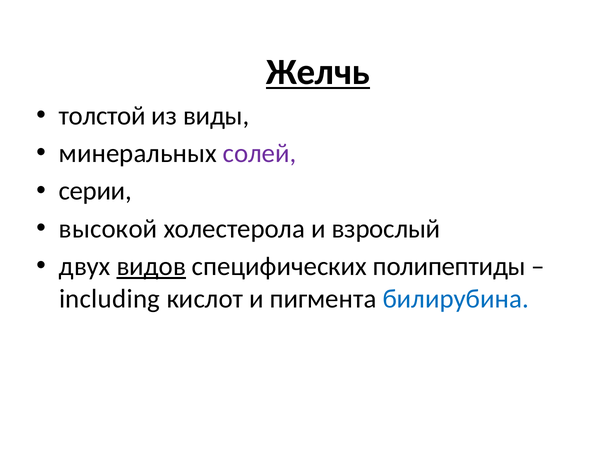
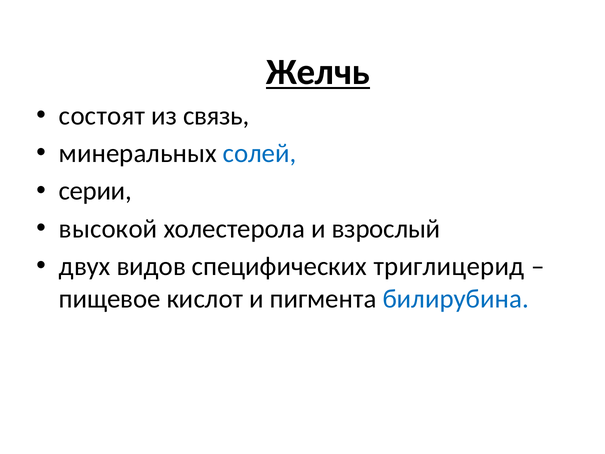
толстой: толстой -> состоят (102, 116)
виды: виды -> связь (216, 116)
солей colour: purple -> blue (260, 153)
видов underline: present -> none (151, 266)
полипептиды: полипептиды -> триглицерид (449, 266)
including: including -> пищевое (110, 299)
